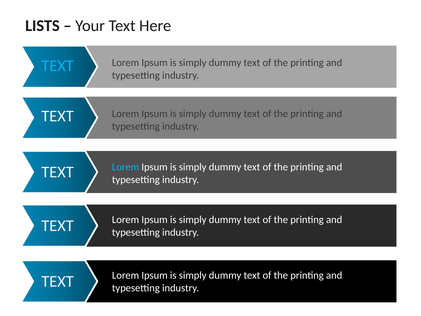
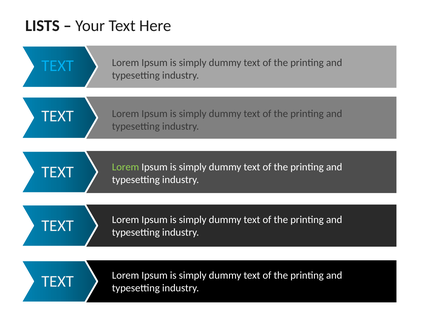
Lorem colour: light blue -> light green (126, 167)
